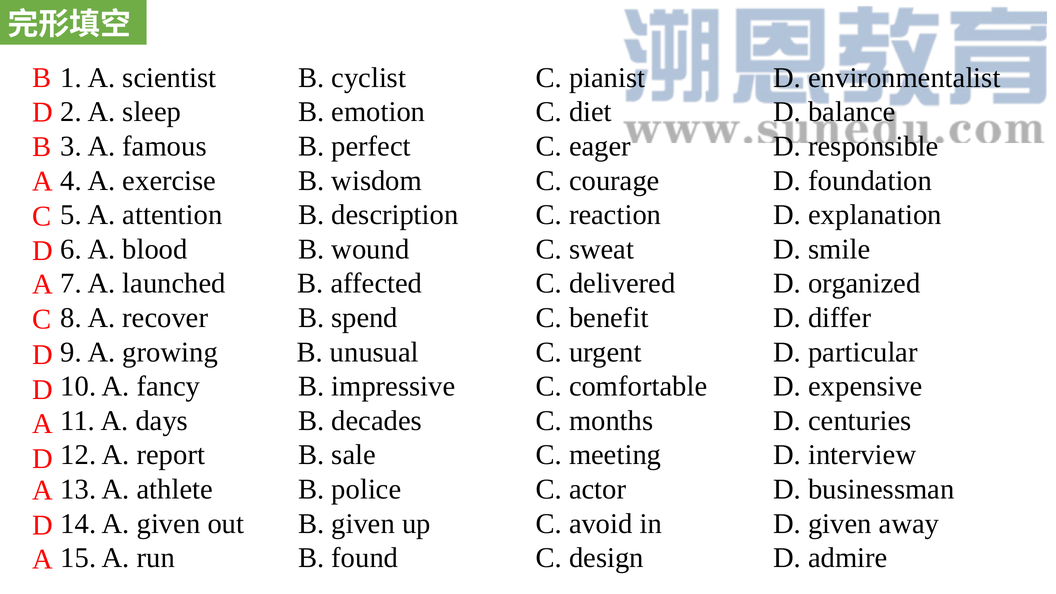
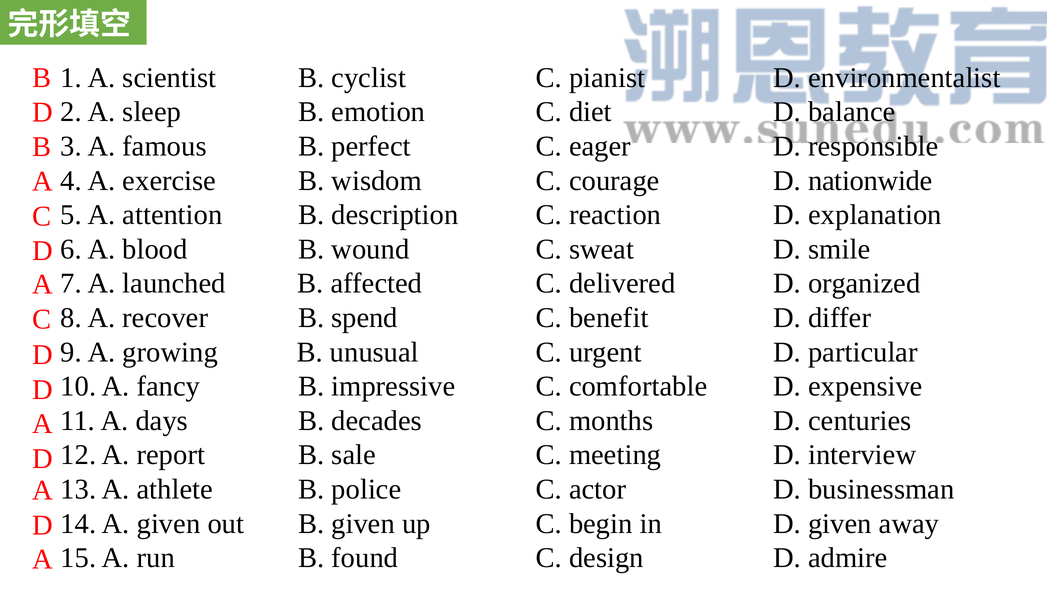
foundation: foundation -> nationwide (870, 181)
avoid: avoid -> begin (601, 524)
